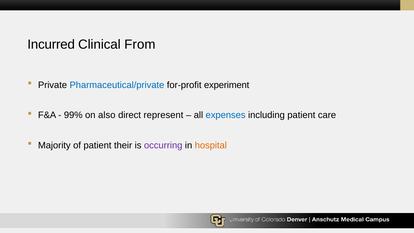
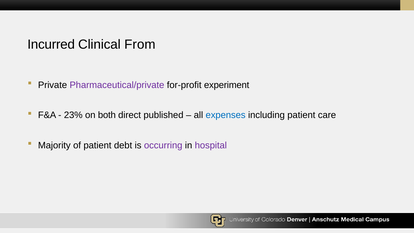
Pharmaceutical/private colour: blue -> purple (117, 85)
99%: 99% -> 23% (73, 115)
also: also -> both (107, 115)
represent: represent -> published (163, 115)
their: their -> debt (123, 145)
hospital colour: orange -> purple (211, 145)
